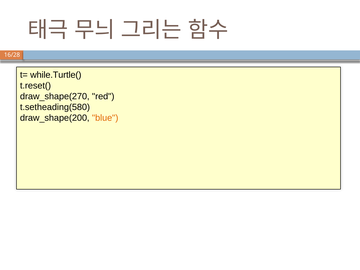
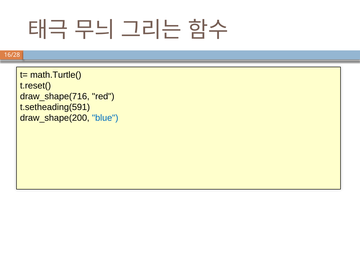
while.Turtle(: while.Turtle( -> math.Turtle( (56, 75)
draw_shape(270: draw_shape(270 -> draw_shape(716 (55, 96)
t.setheading(580: t.setheading(580 -> t.setheading(591 (55, 107)
blue colour: orange -> blue (105, 118)
